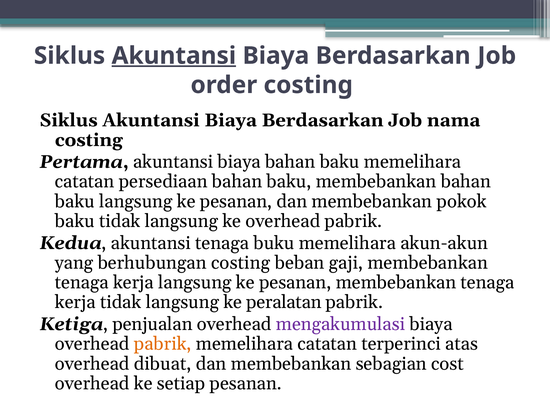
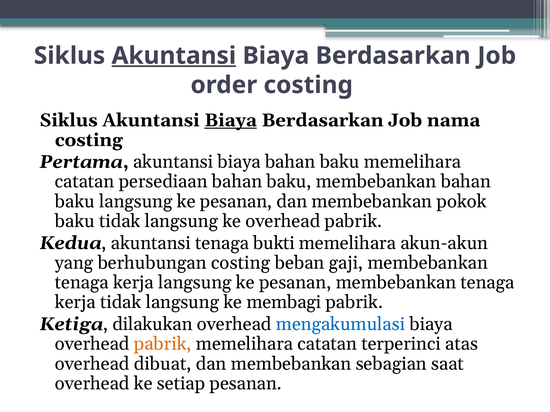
Biaya underline: none -> present (231, 120)
buku: buku -> bukti (274, 243)
peralatan: peralatan -> membagi (284, 303)
penjualan: penjualan -> dilakukan (152, 324)
mengakumulasi colour: purple -> blue (340, 324)
cost: cost -> saat (448, 364)
